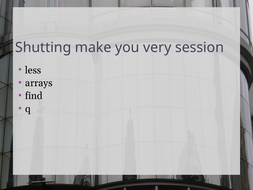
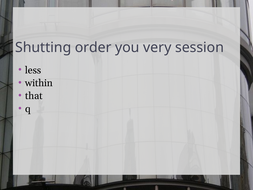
make: make -> order (93, 47)
arrays: arrays -> within (39, 83)
find: find -> that (34, 96)
